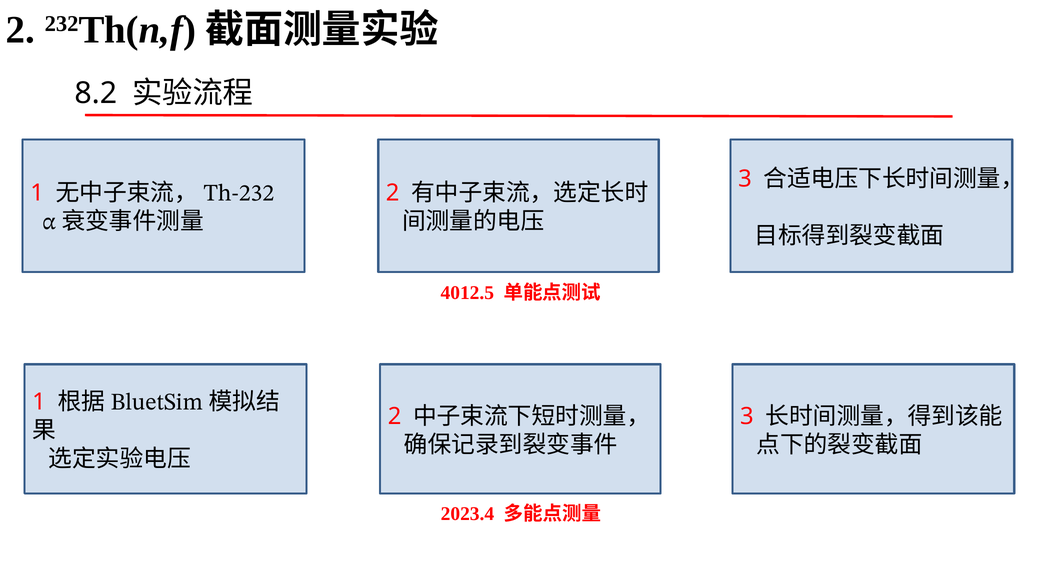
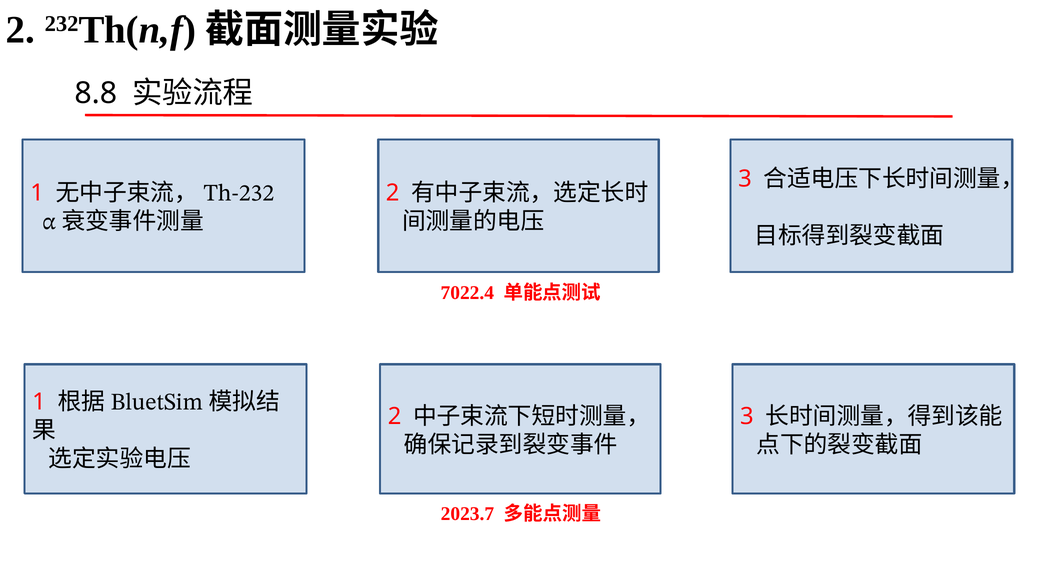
8.2: 8.2 -> 8.8 (96, 93)
4012.5: 4012.5 -> 7022.4 (467, 293)
2023.4: 2023.4 -> 2023.7 (467, 514)
